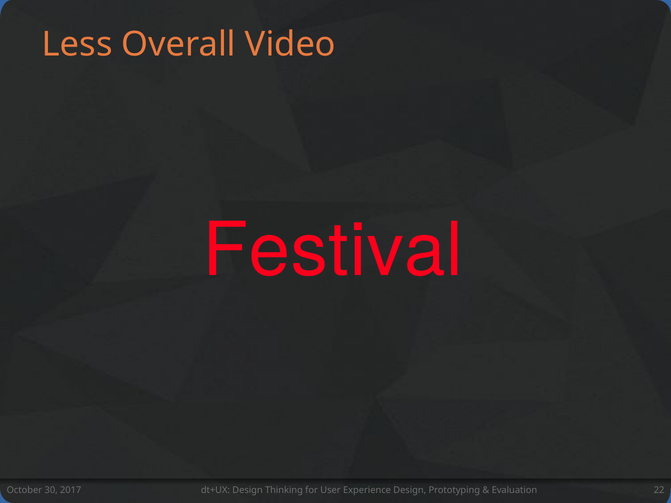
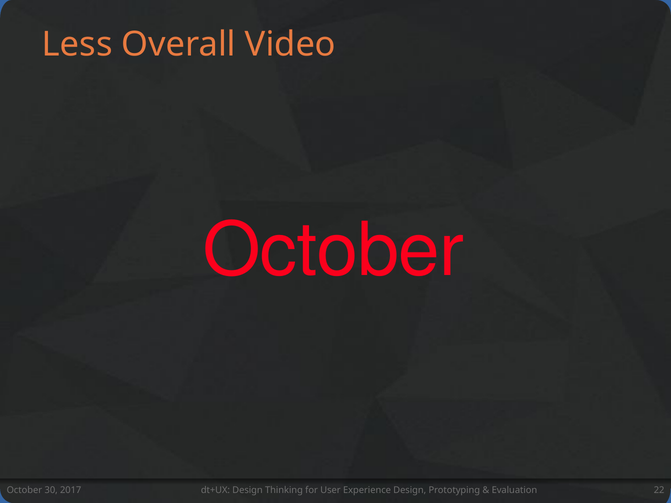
Festival: Festival -> October (333, 251)
